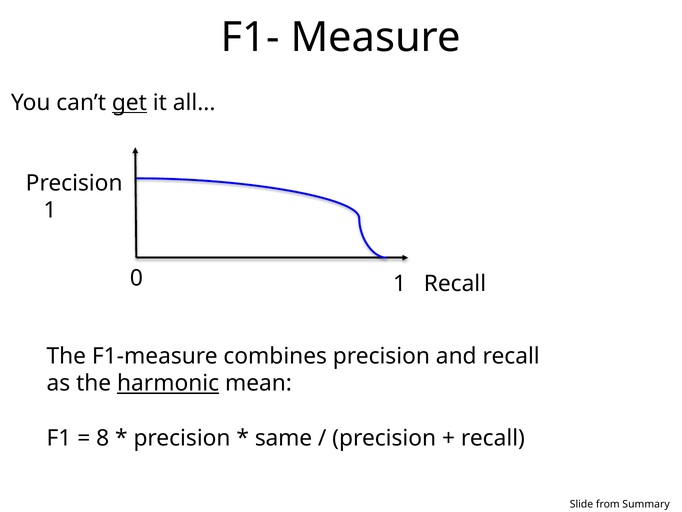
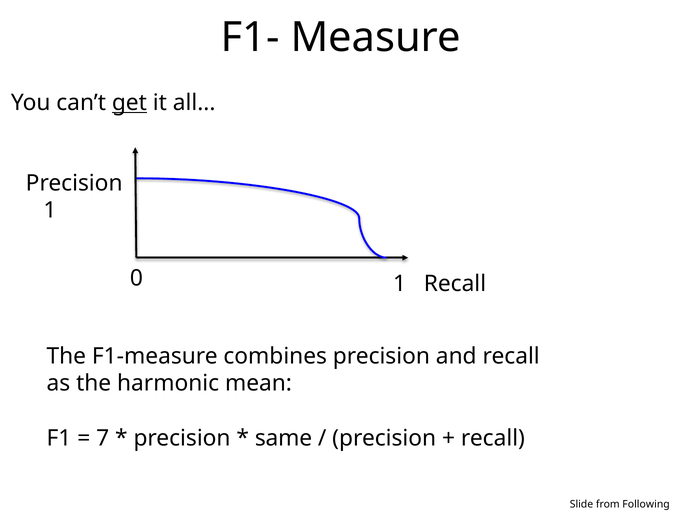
harmonic underline: present -> none (168, 383)
8: 8 -> 7 (103, 438)
Summary: Summary -> Following (646, 504)
